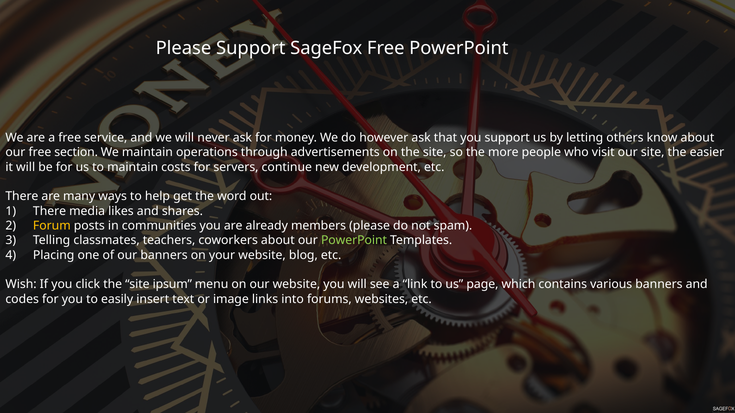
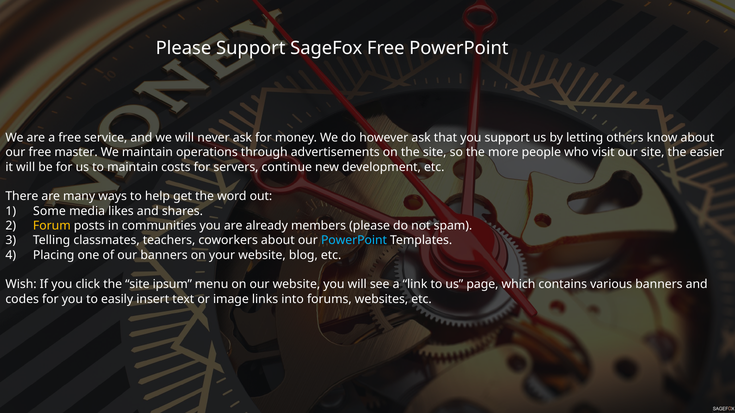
section: section -> master (76, 152)
There: There -> Some (49, 211)
PowerPoint colour: light green -> light blue (354, 241)
